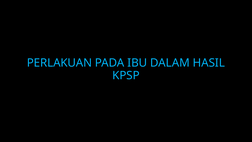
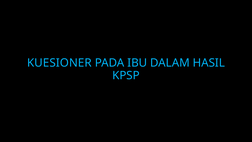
PERLAKUAN: PERLAKUAN -> KUESIONER (59, 63)
